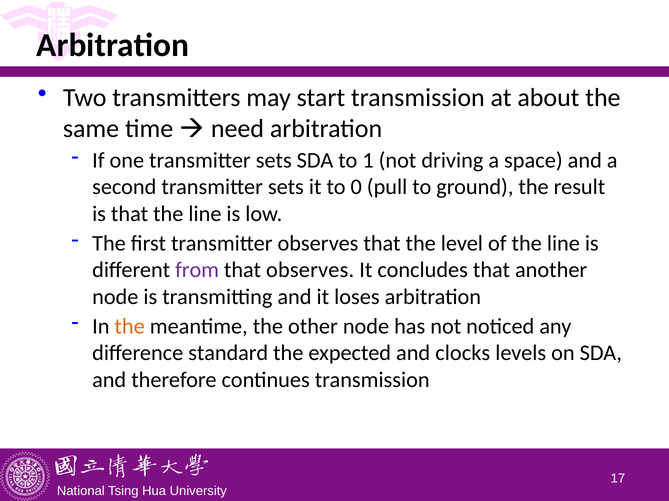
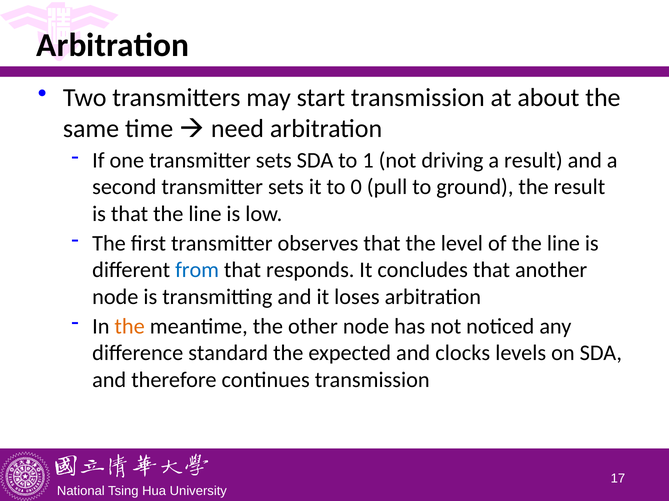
a space: space -> result (533, 161)
from colour: purple -> blue (197, 270)
that observes: observes -> responds (310, 270)
